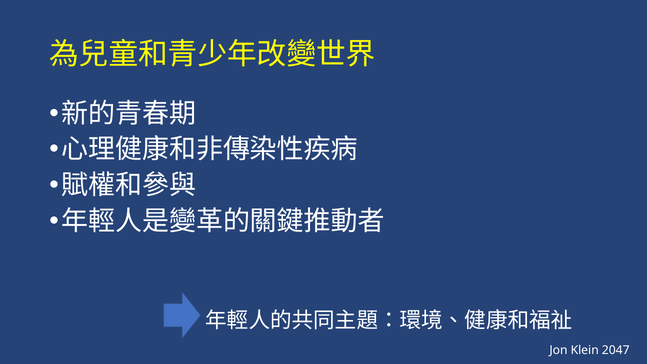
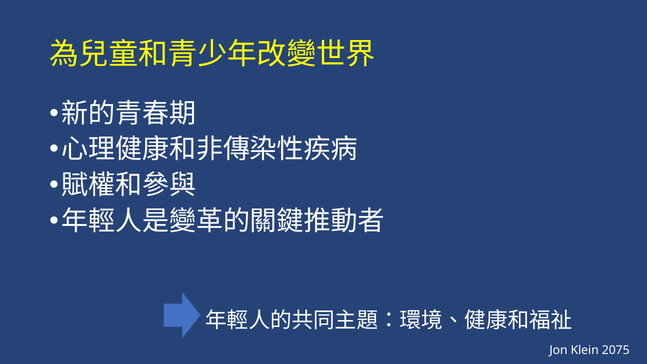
2047: 2047 -> 2075 (616, 350)
